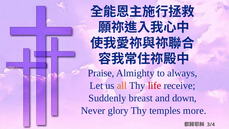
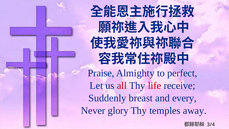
always: always -> perfect (182, 73)
all colour: orange -> red (122, 86)
down: down -> every (184, 98)
more: more -> away (195, 111)
